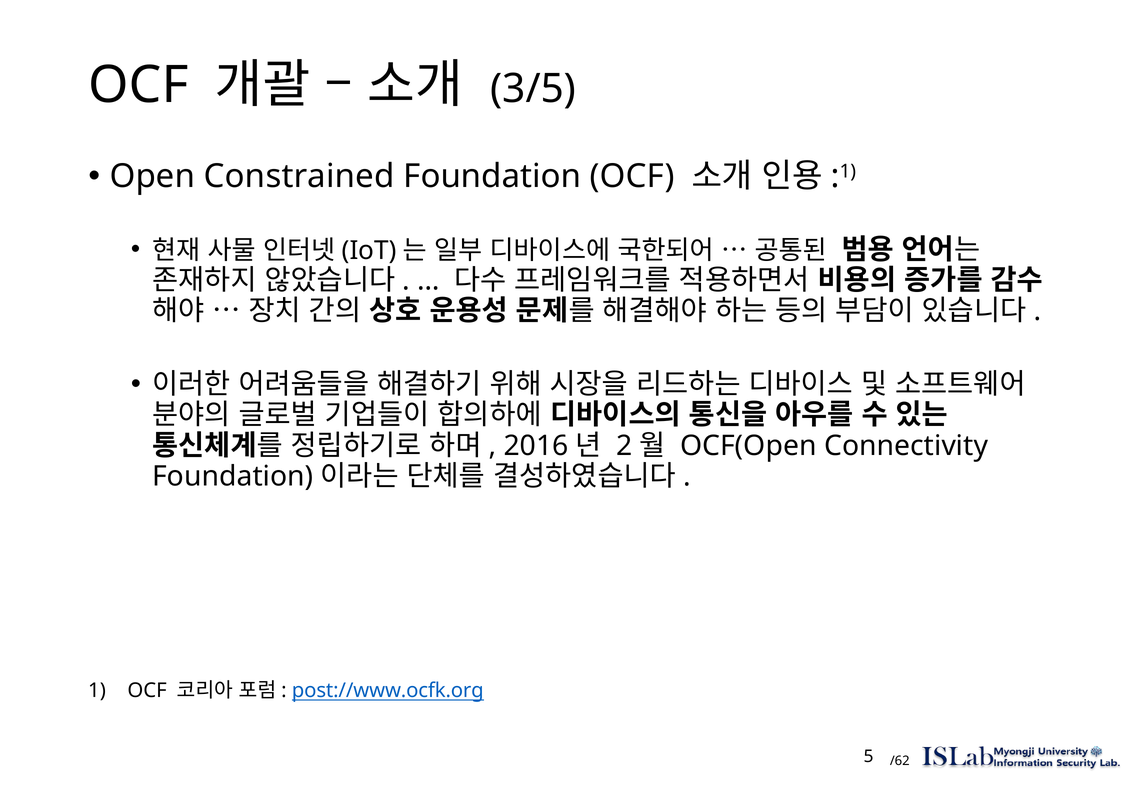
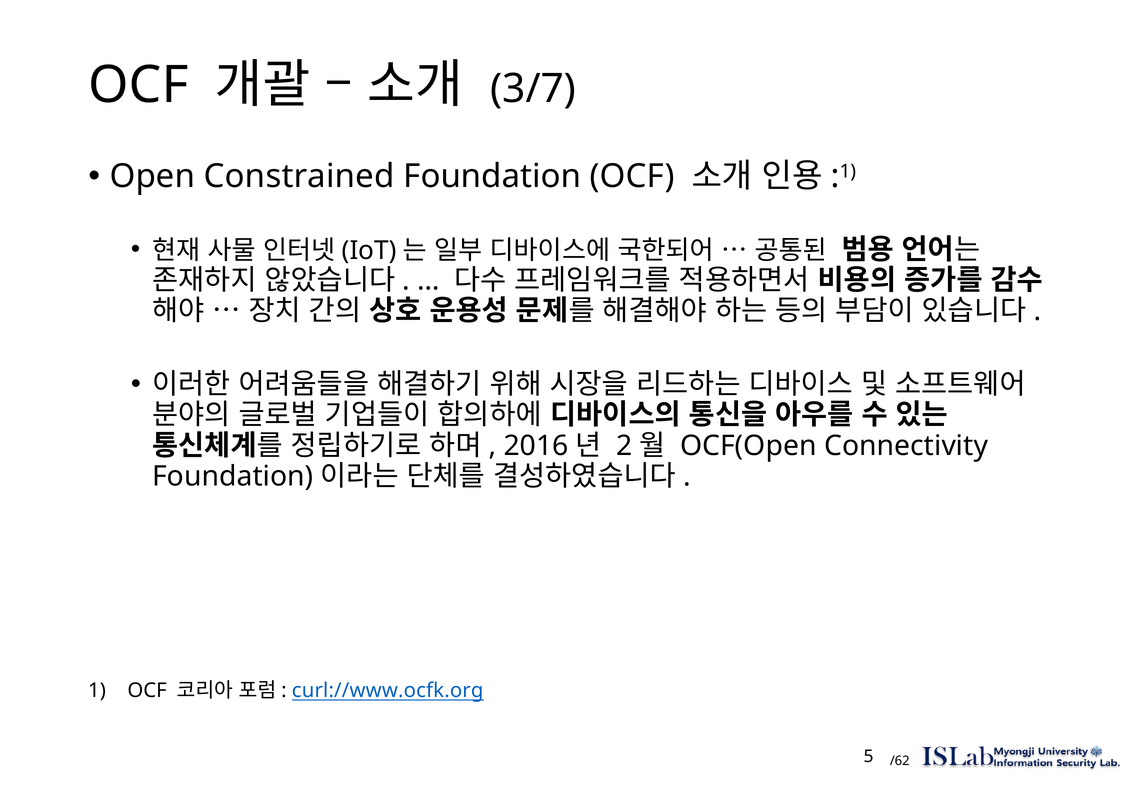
3/5: 3/5 -> 3/7 (533, 89)
post://www.ocfk.org: post://www.ocfk.org -> curl://www.ocfk.org (388, 691)
